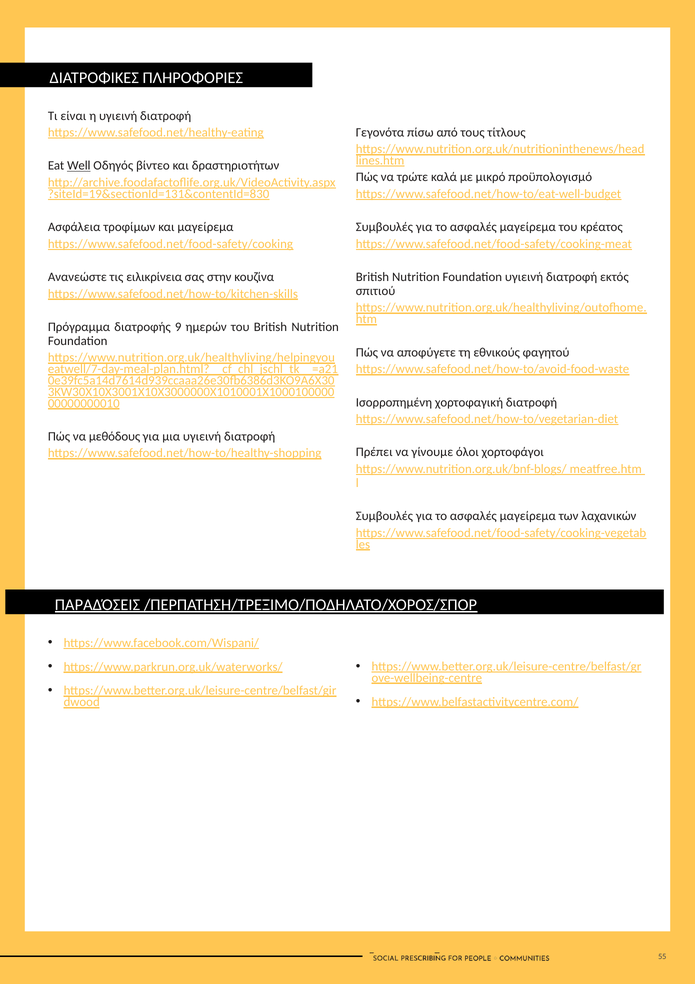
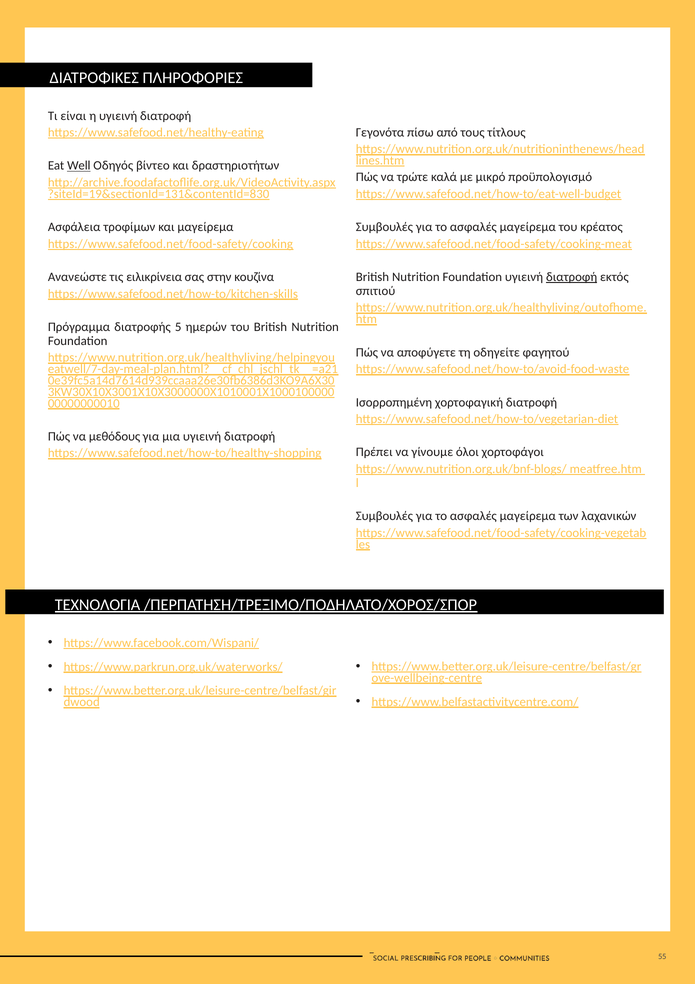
διατροφή underline: none -> present (572, 277)
9: 9 -> 5 (178, 327)
εθνικούς: εθνικούς -> οδηγείτε (497, 352)
ΠΑΡΑΔΌΣΕΙΣ: ΠΑΡΑΔΌΣΕΙΣ -> ΤΕΧΝΟΛΟΓΙΑ (98, 604)
